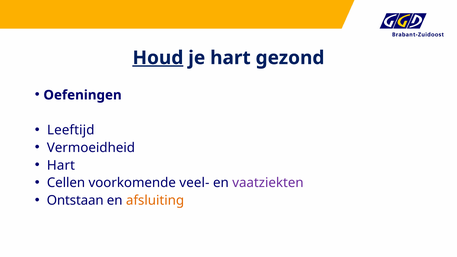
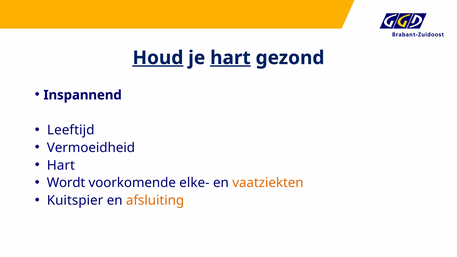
hart underline: none -> present (230, 58)
Oefeningen: Oefeningen -> Inspannend (83, 95)
Cellen: Cellen -> Wordt (66, 183)
veel-: veel- -> elke- (194, 183)
vaatziekten colour: purple -> orange (268, 183)
Ontstaan: Ontstaan -> Kuitspier (75, 200)
